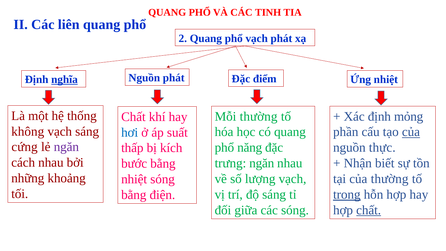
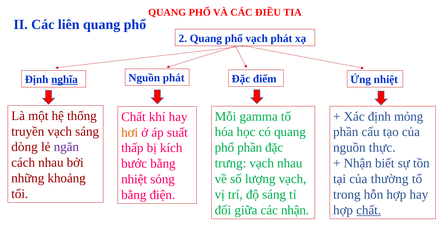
TINH: TINH -> ĐIỀU (268, 13)
Mỗi thường: thường -> gamma (259, 116)
không: không -> truyền (28, 131)
của underline: present -> none (411, 132)
hơi colour: blue -> orange (130, 132)
cứng: cứng -> dòng (25, 147)
phổ năng: năng -> phần (250, 148)
trưng ngăn: ngăn -> vạch (262, 163)
trong underline: present -> none (347, 194)
các sóng: sóng -> nhận (295, 210)
